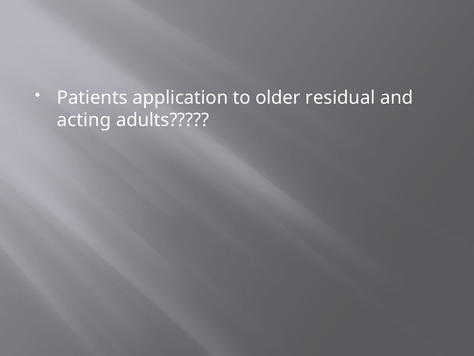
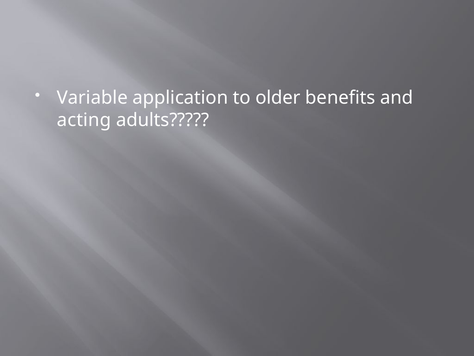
Patients: Patients -> Variable (92, 98)
residual: residual -> benefits (340, 98)
